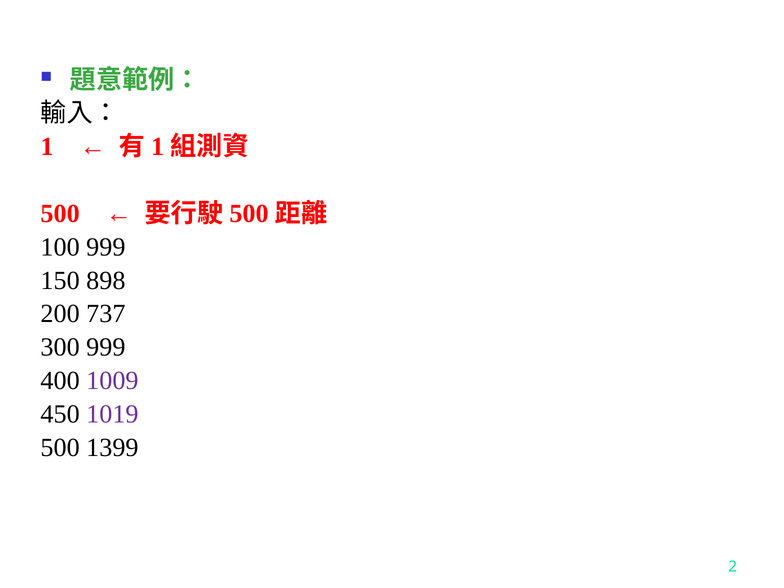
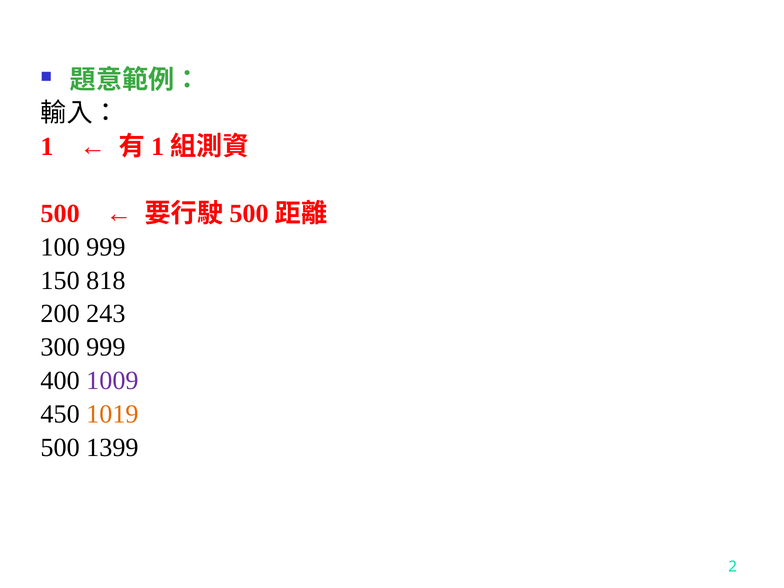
898: 898 -> 818 (106, 280)
737: 737 -> 243 (106, 314)
1019 colour: purple -> orange (112, 414)
